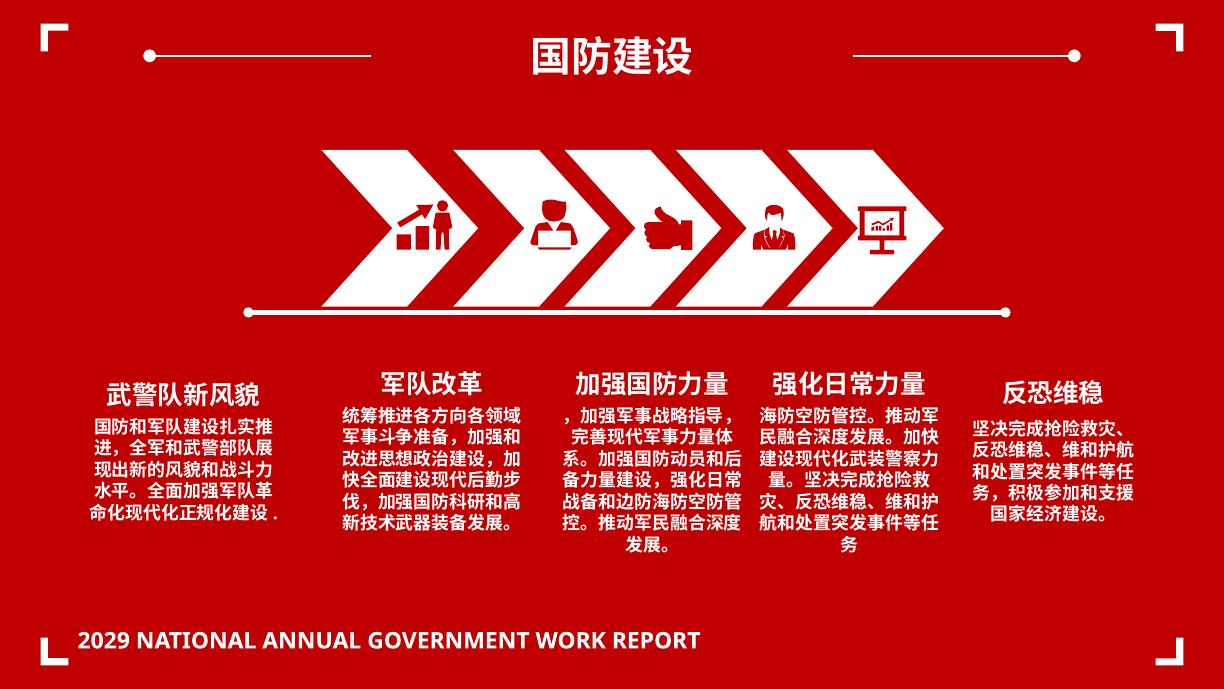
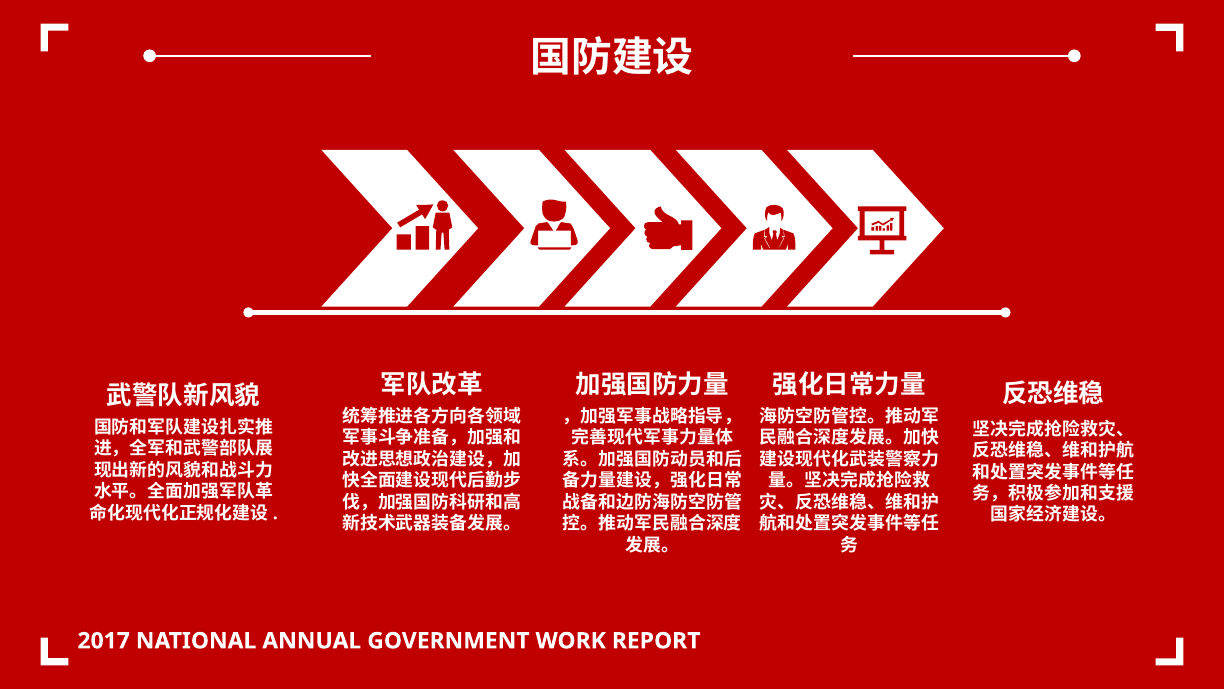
2029: 2029 -> 2017 (104, 640)
